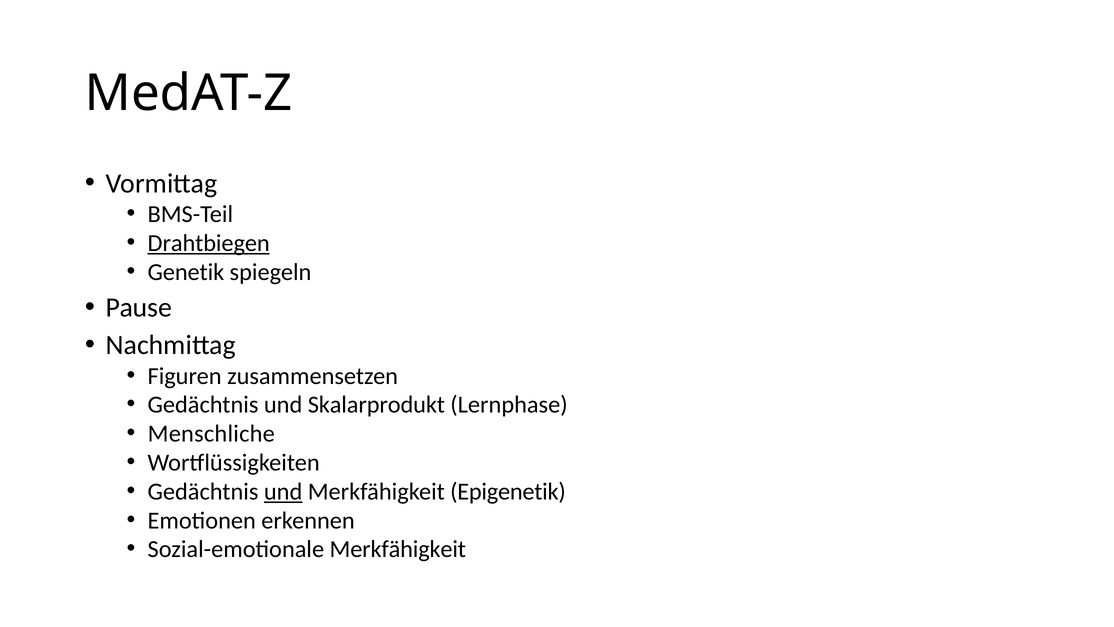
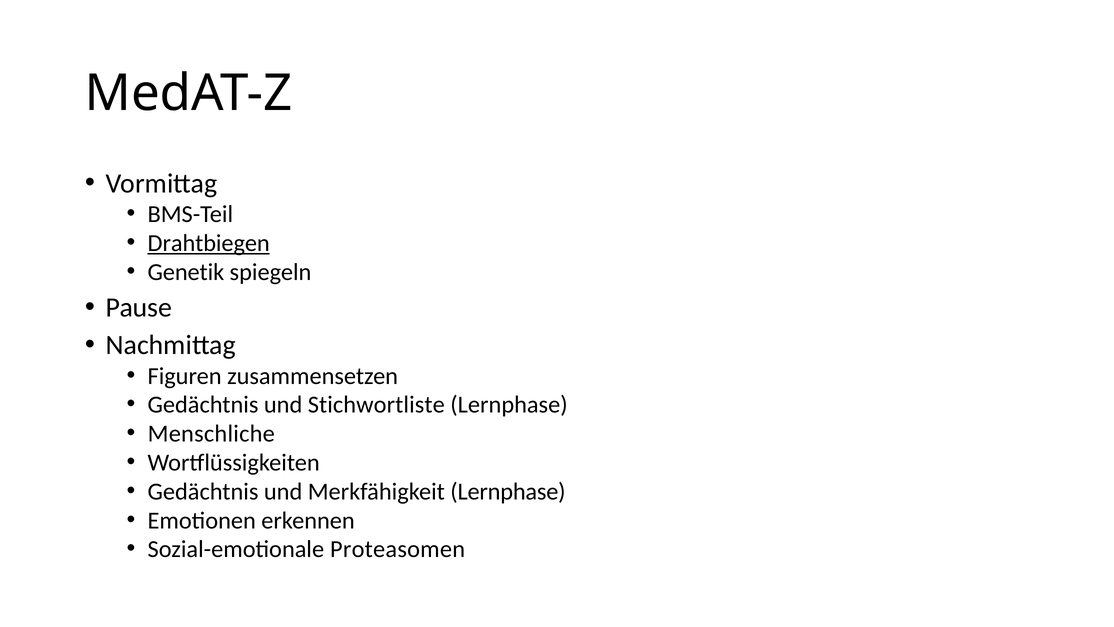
Skalarprodukt: Skalarprodukt -> Stichwortliste (376, 405)
und underline: present -> none (283, 491)
Merkfähigkeit Epigenetik: Epigenetik -> Lernphase (508, 491)
Sozial-emotionale Merkfähigkeit: Merkfähigkeit -> Proteasomen (398, 549)
